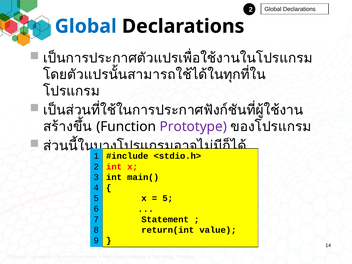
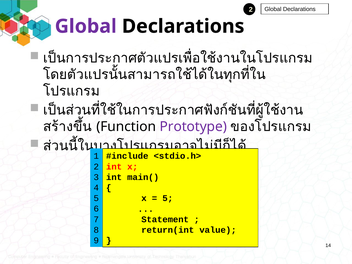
Global colour: blue -> purple (86, 26)
